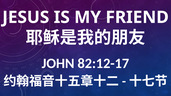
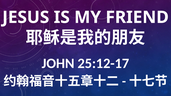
82:12-17: 82:12-17 -> 25:12-17 (103, 63)
